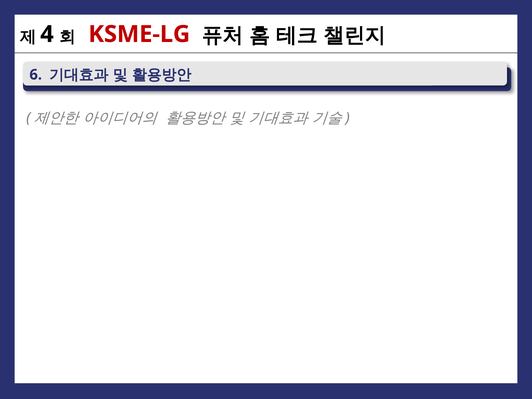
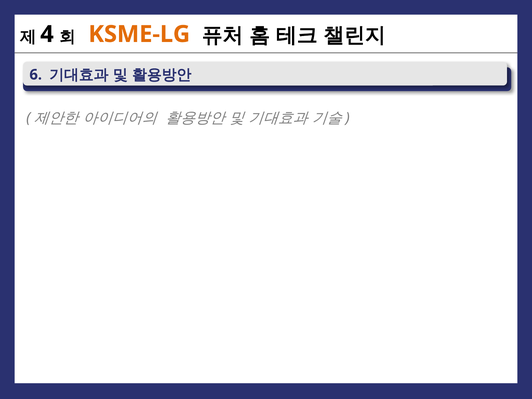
KSME-LG colour: red -> orange (139, 34)
